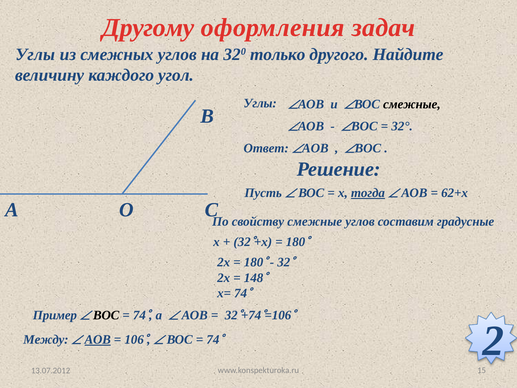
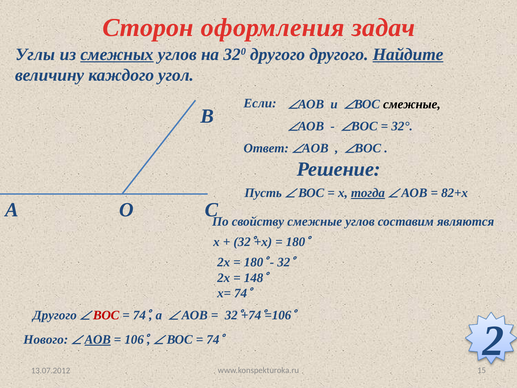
Другому: Другому -> Сторон (148, 27)
смежных underline: none -> present (117, 54)
320 только: только -> другого (278, 54)
Найдите underline: none -> present (408, 54)
Углы: Углы -> Если (260, 103)
62+х: 62+х -> 82+х (455, 193)
градусные: градусные -> являются (466, 221)
Пример: Пример -> Другого (55, 315)
ВОС colour: black -> red (106, 315)
Между: Между -> Нового (46, 339)
